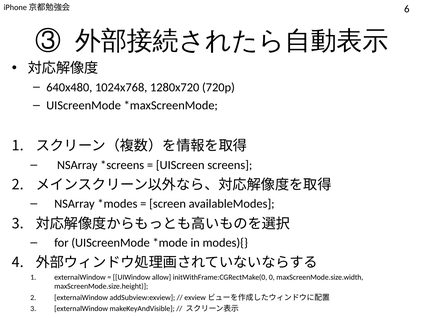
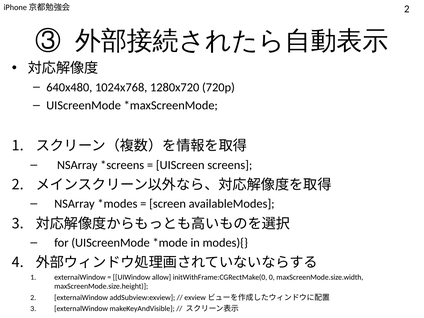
6: 6 -> 2 (407, 9)
